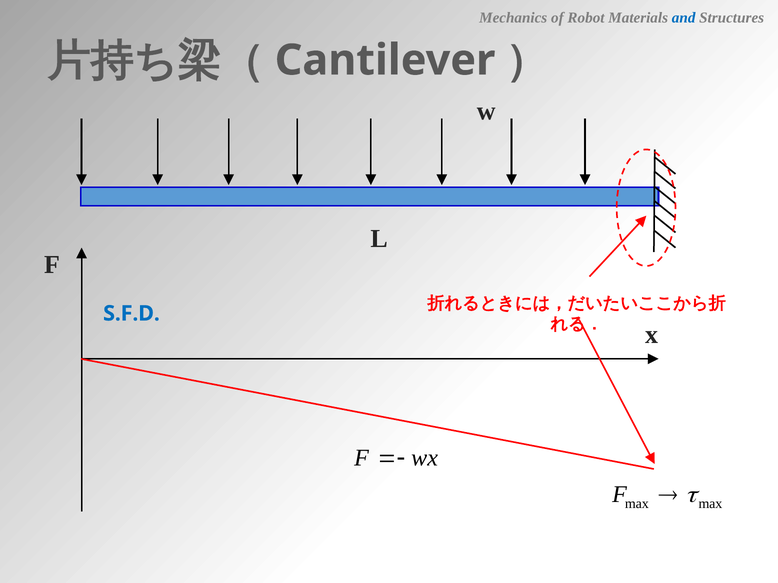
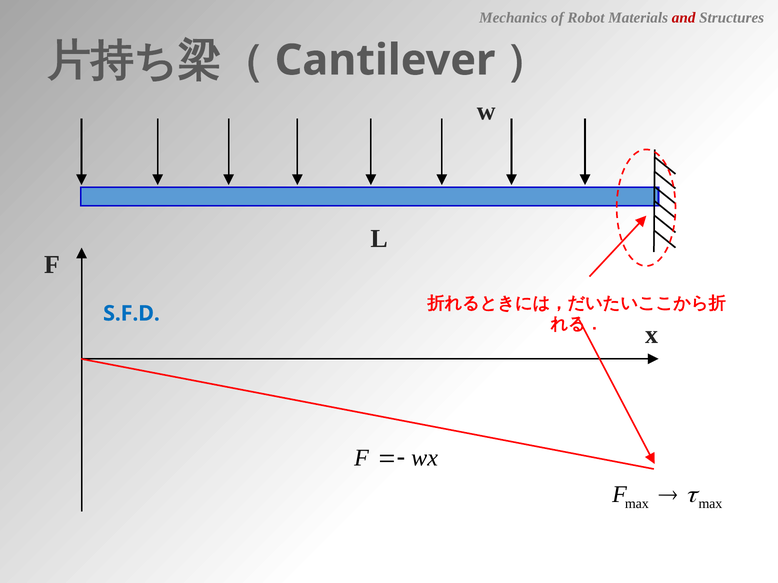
and colour: blue -> red (684, 18)
